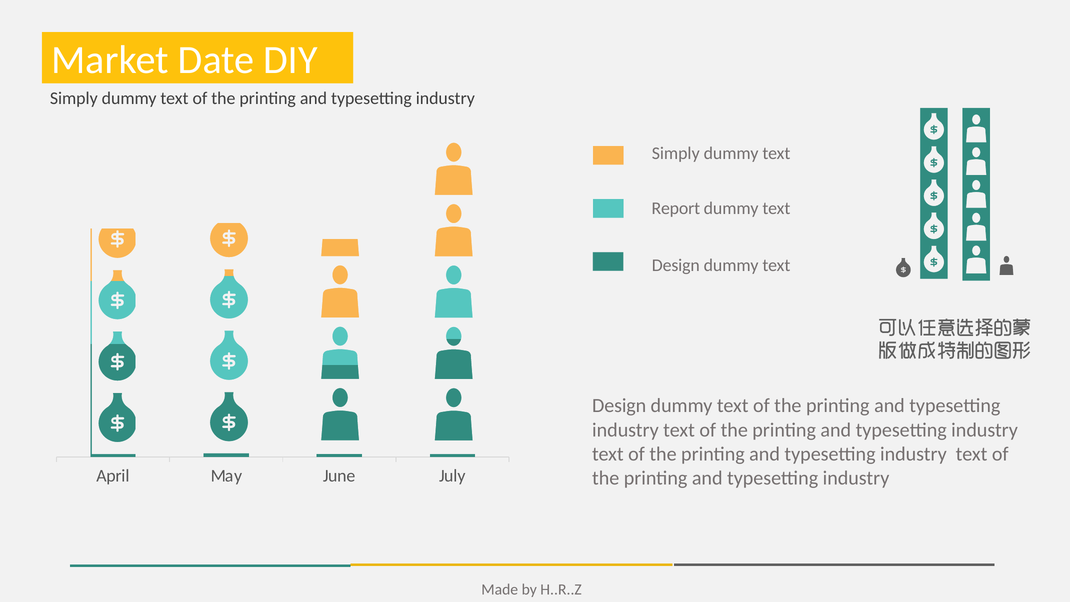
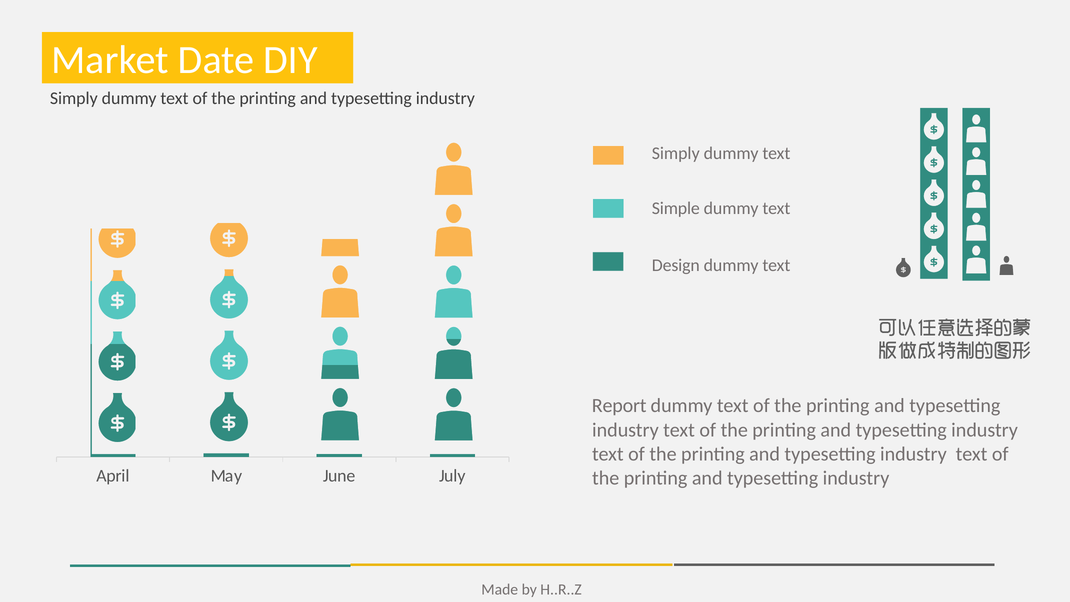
Report: Report -> Simple (676, 209)
Design: Design -> Report (619, 406)
